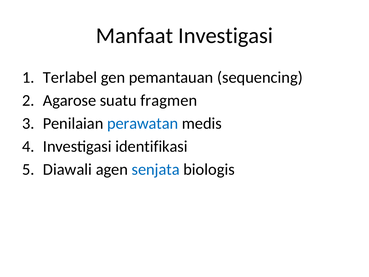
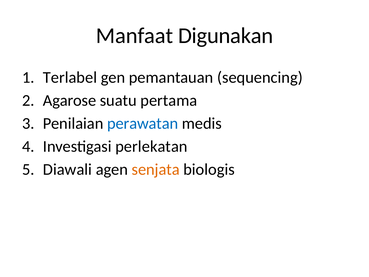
Manfaat Investigasi: Investigasi -> Digunakan (226, 36)
fragmen: fragmen -> pertama (169, 100)
identifikasi: identifikasi -> perlekatan (151, 146)
senjata colour: blue -> orange (156, 169)
